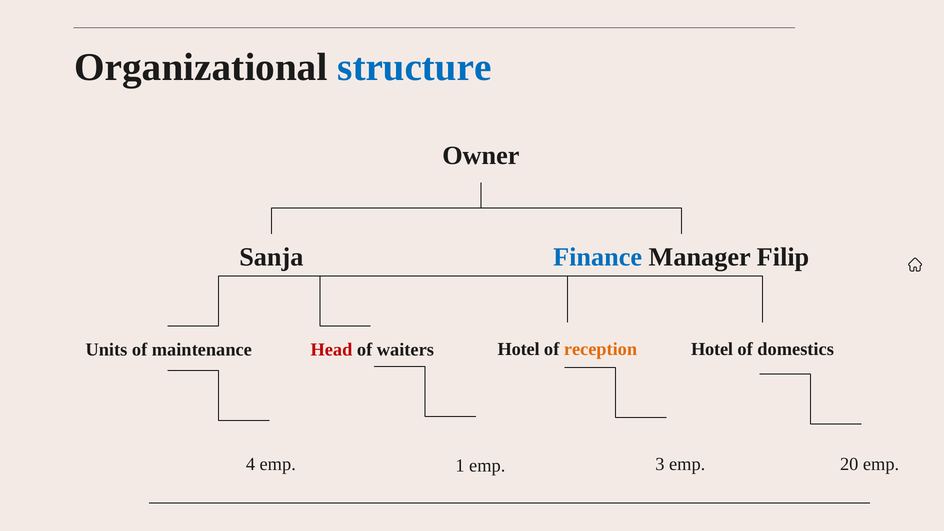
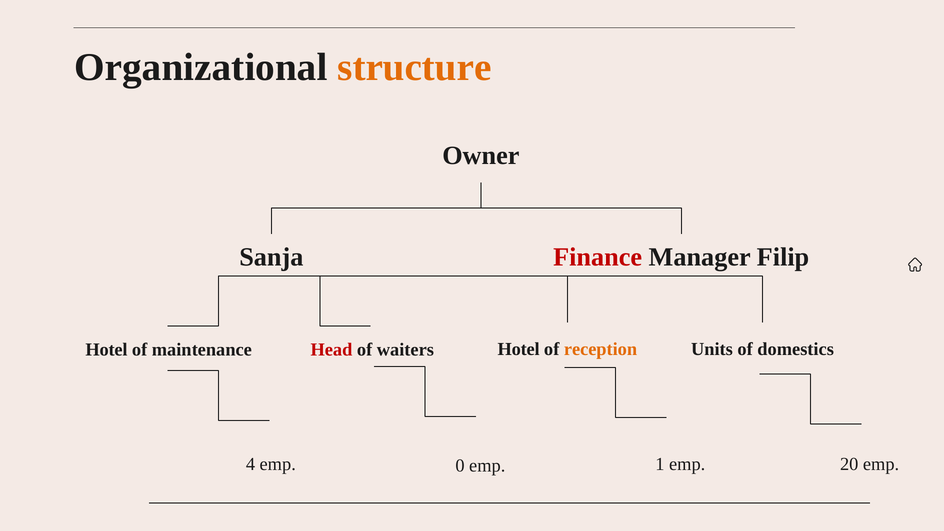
structure colour: blue -> orange (414, 67)
Finance colour: blue -> red (598, 257)
Hotel: Hotel -> Units (712, 349)
Units: Units -> Hotel (107, 350)
1: 1 -> 0 (460, 466)
3: 3 -> 1 (660, 464)
